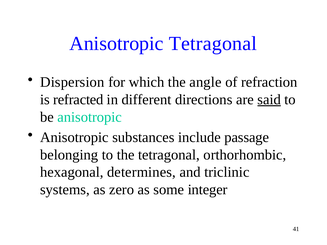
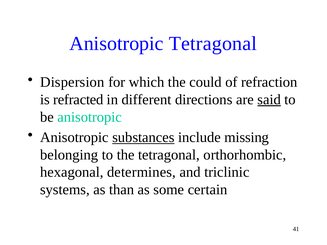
angle: angle -> could (206, 82)
substances underline: none -> present (143, 137)
passage: passage -> missing (247, 137)
zero: zero -> than (122, 190)
integer: integer -> certain (208, 190)
